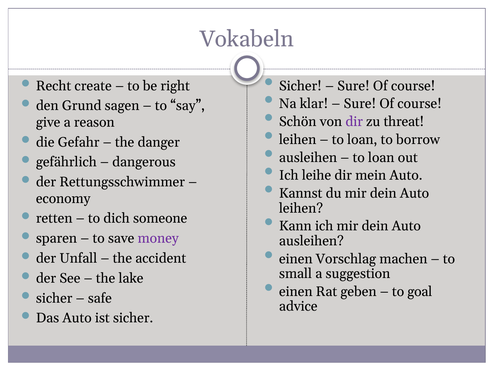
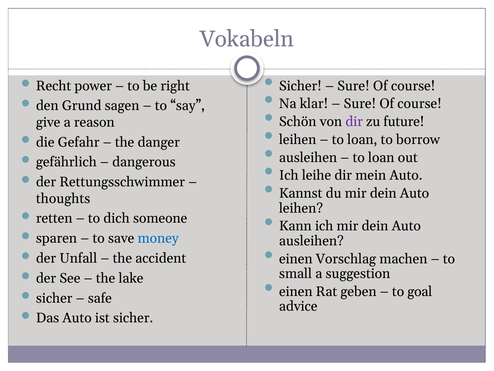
create: create -> power (93, 86)
threat: threat -> future (404, 122)
economy: economy -> thoughts (63, 198)
money colour: purple -> blue (158, 238)
